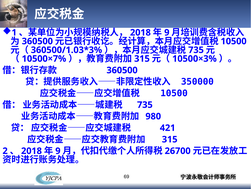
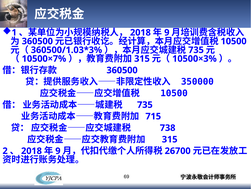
980: 980 -> 715 (153, 116)
421: 421 -> 738 (168, 127)
